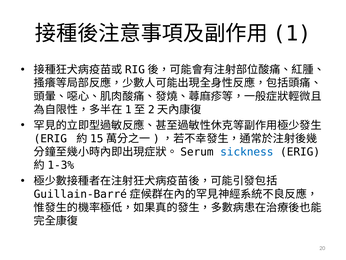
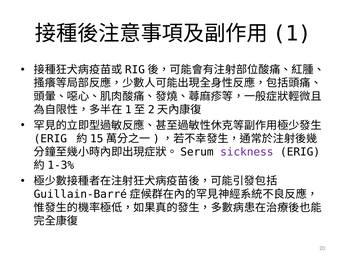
sickness colour: blue -> purple (247, 152)
